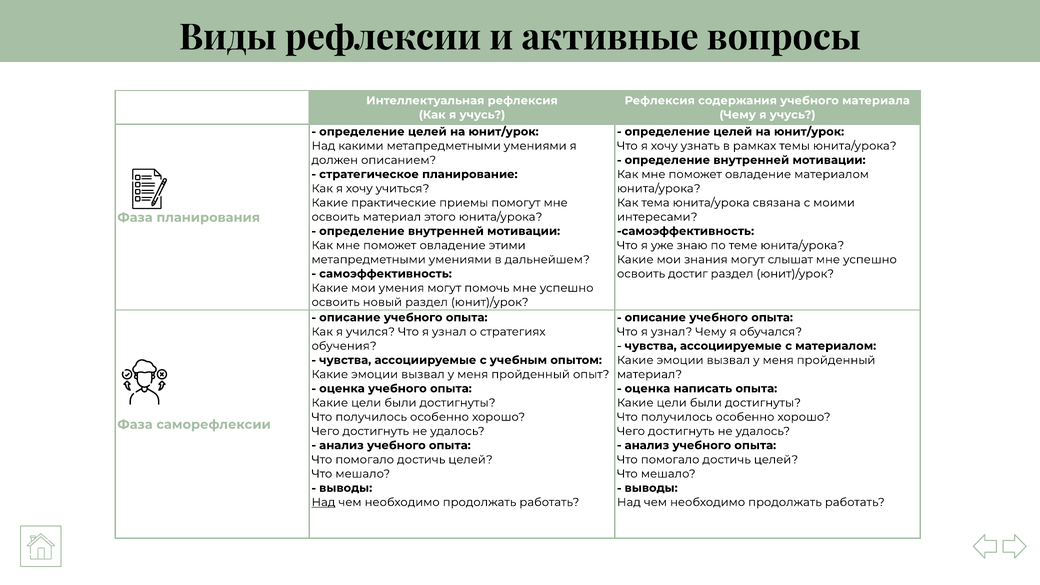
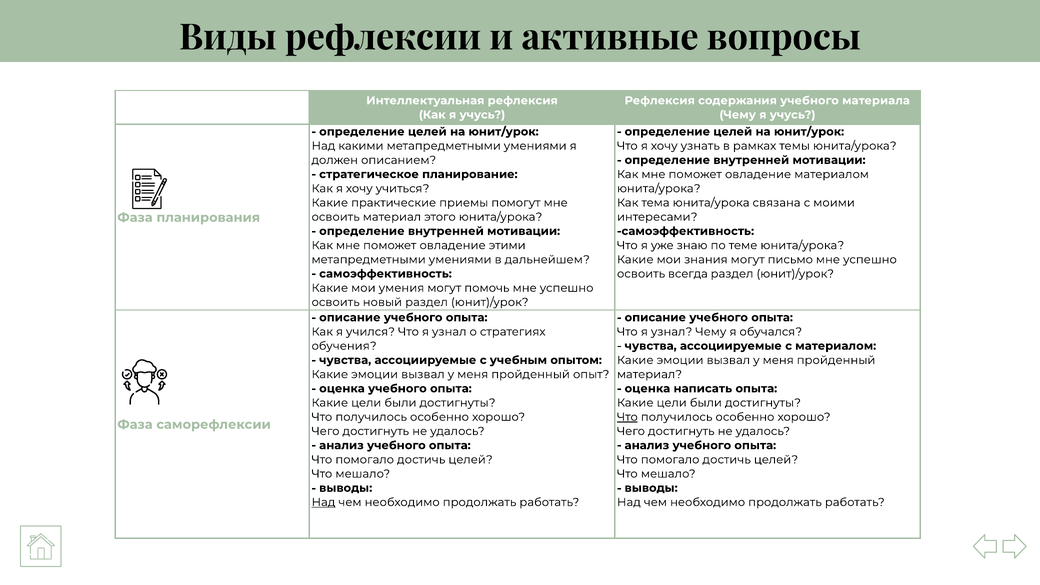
слышат: слышат -> письмо (790, 260)
достиг: достиг -> всегда (688, 274)
Что underline: none -> present (627, 417)
